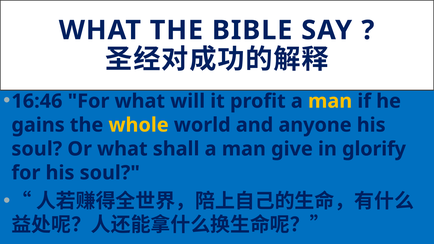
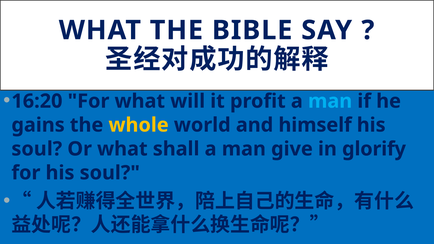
16:46: 16:46 -> 16:20 (37, 101)
man colour: yellow -> light blue (330, 101)
anyone: anyone -> himself (315, 125)
